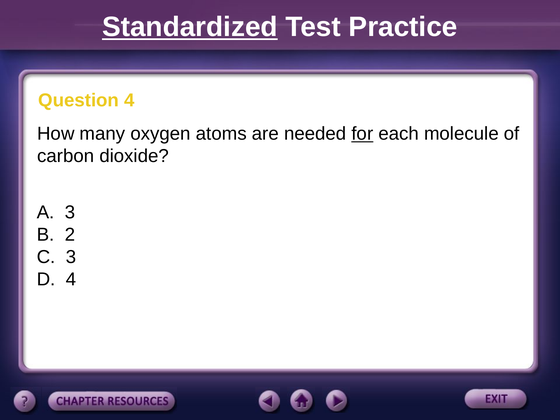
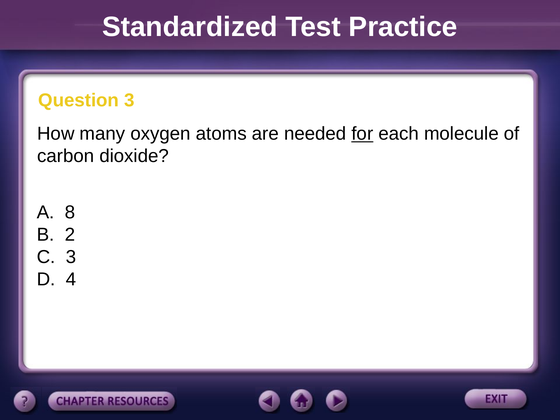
Standardized underline: present -> none (190, 27)
Question 4: 4 -> 3 (129, 100)
A 3: 3 -> 8 (70, 212)
